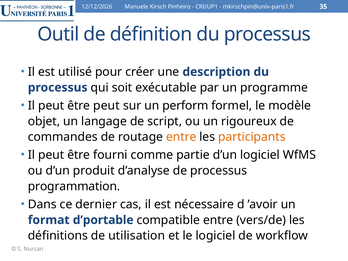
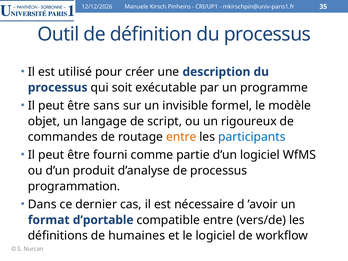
être peut: peut -> sans (106, 106)
perform: perform -> invisible (185, 106)
participants colour: orange -> blue (252, 137)
utilisation: utilisation -> humaines (137, 236)
